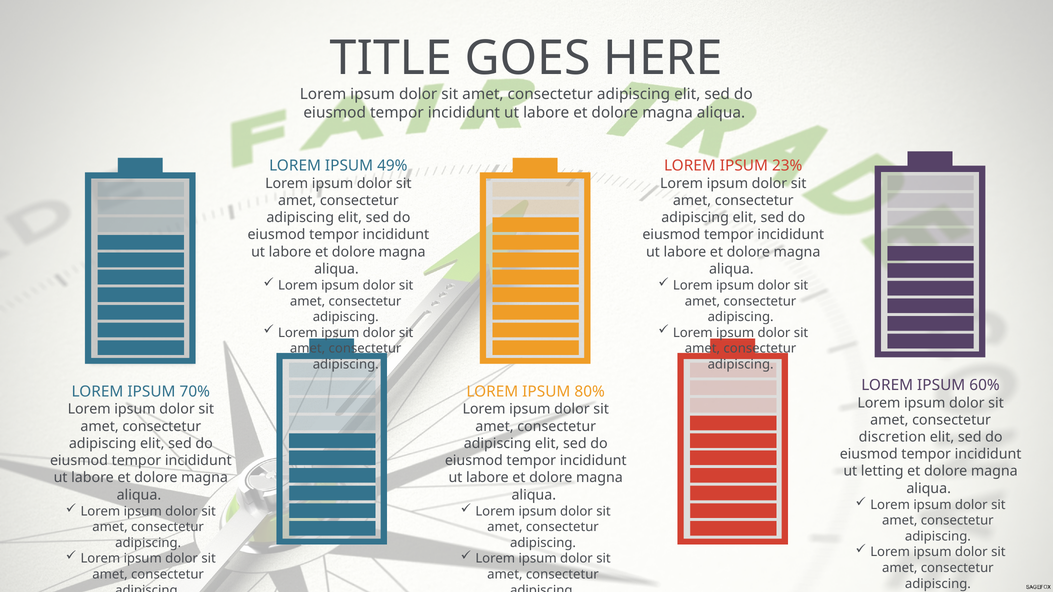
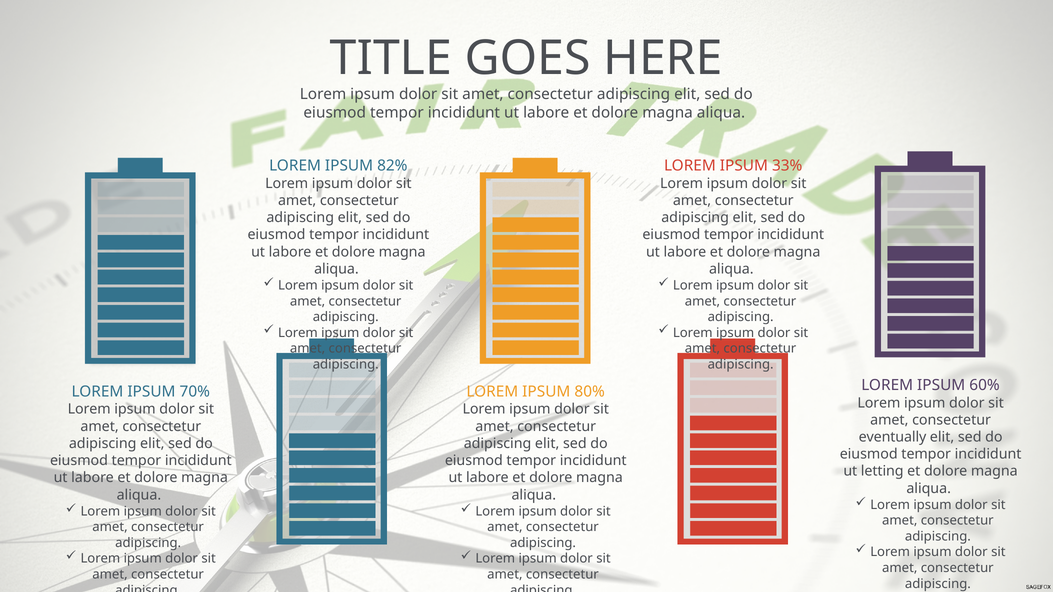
49%: 49% -> 82% (392, 166)
23%: 23% -> 33% (787, 166)
discretion: discretion -> eventually (893, 437)
